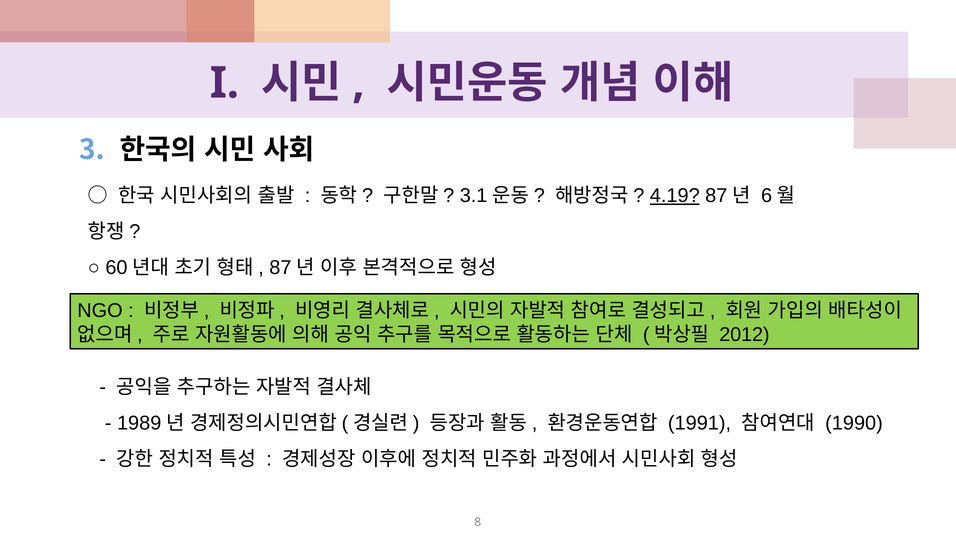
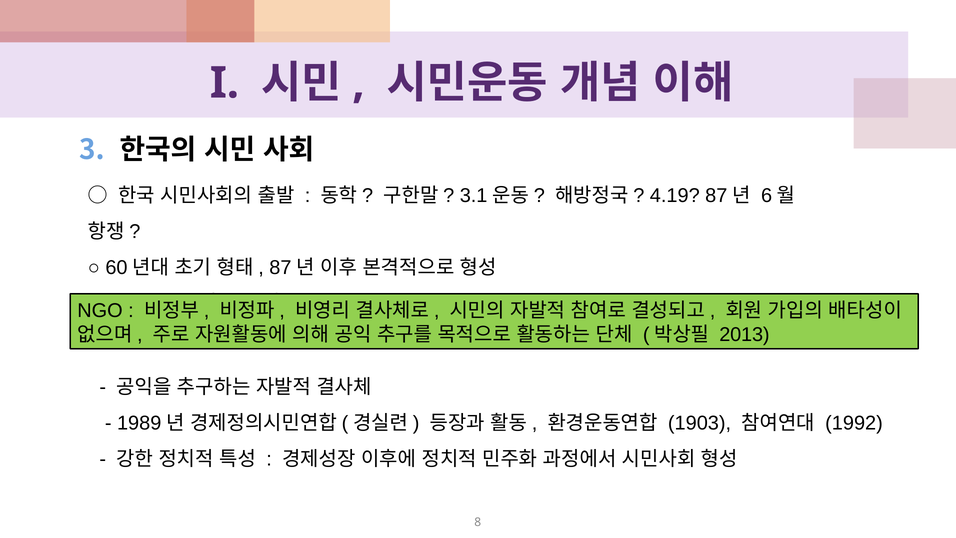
4.19 underline: present -> none (675, 196)
2012: 2012 -> 2013 (744, 335)
1991: 1991 -> 1903 (700, 423)
1990: 1990 -> 1992 (854, 423)
